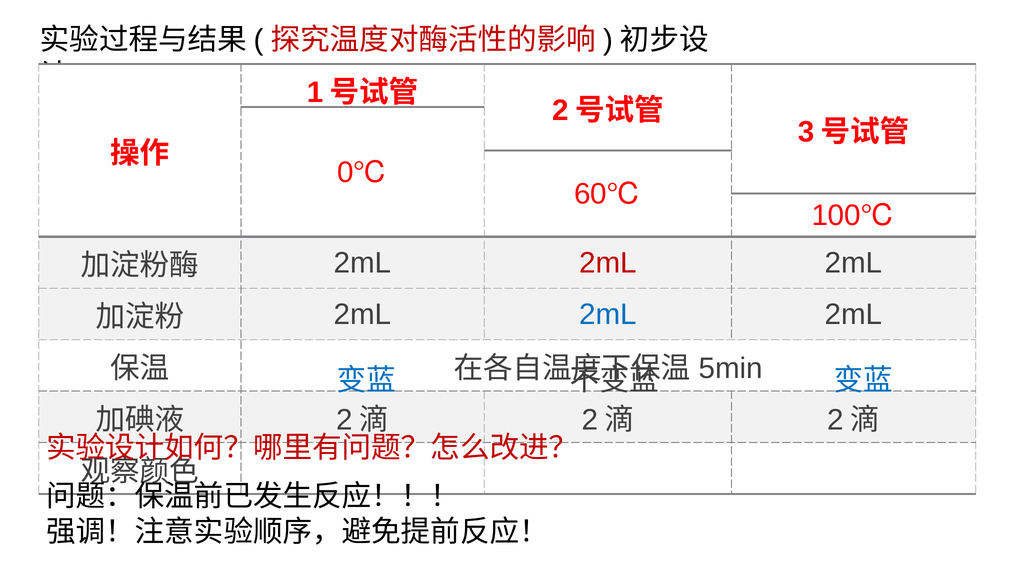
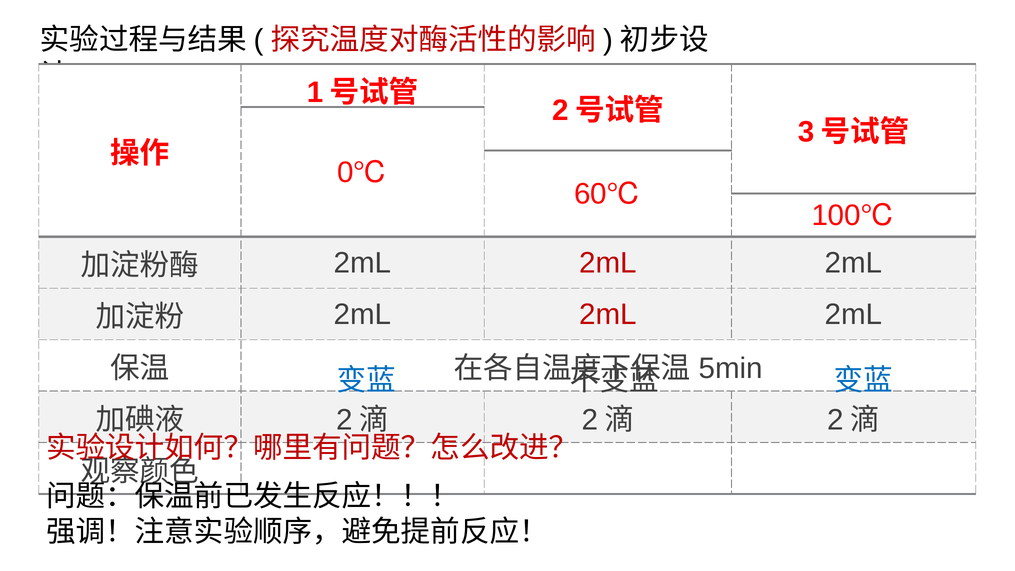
2mL colour: blue -> red (608, 314)
